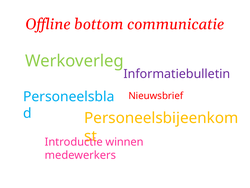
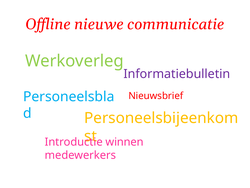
bottom: bottom -> nieuwe (99, 24)
